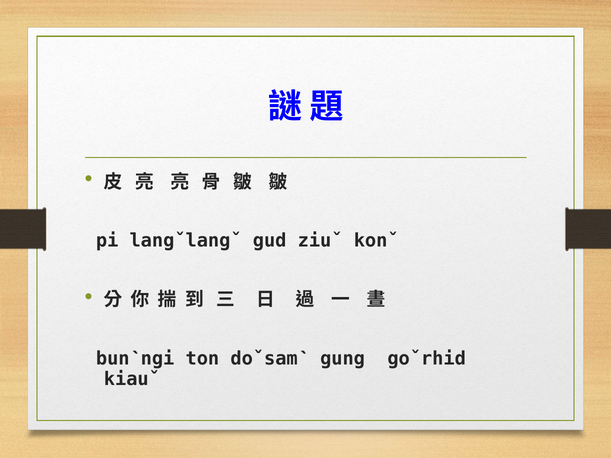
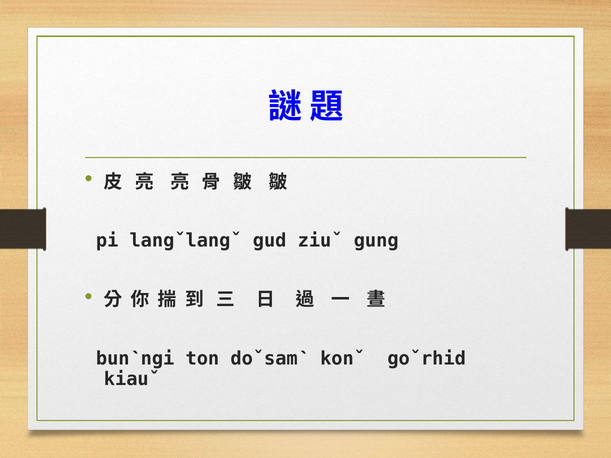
konˇ: konˇ -> gung (376, 241)
gung: gung -> konˇ (343, 359)
